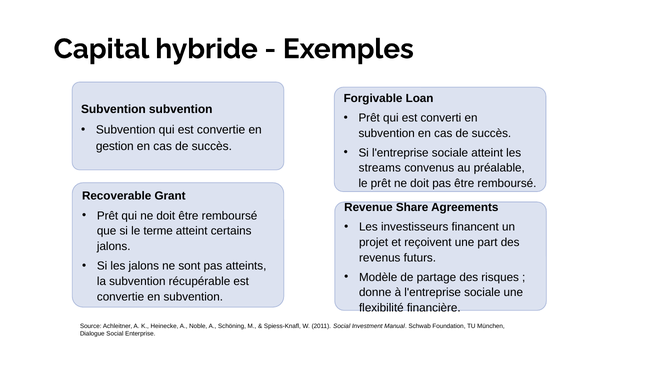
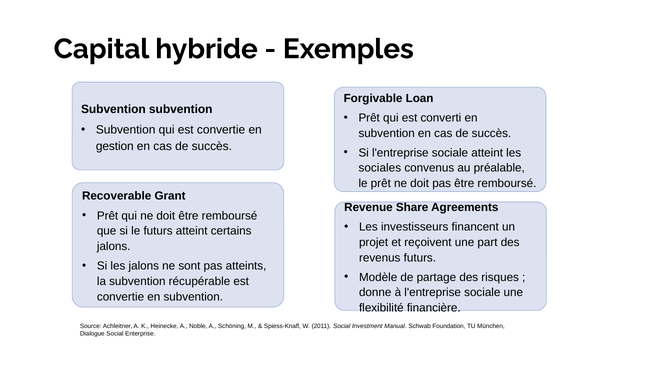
streams: streams -> sociales (380, 168)
le terme: terme -> futurs (158, 231)
